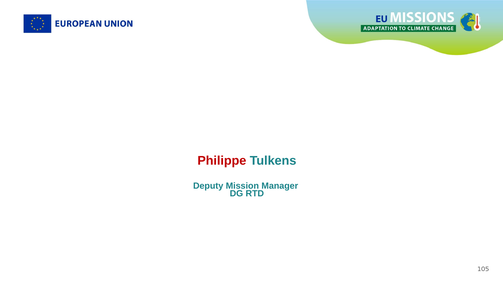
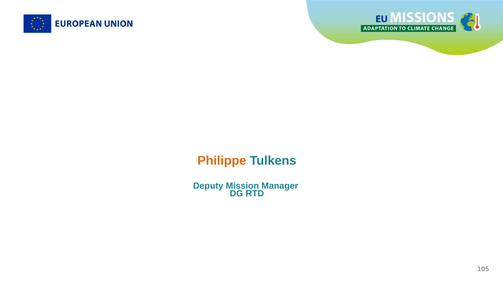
Philippe colour: red -> orange (222, 161)
